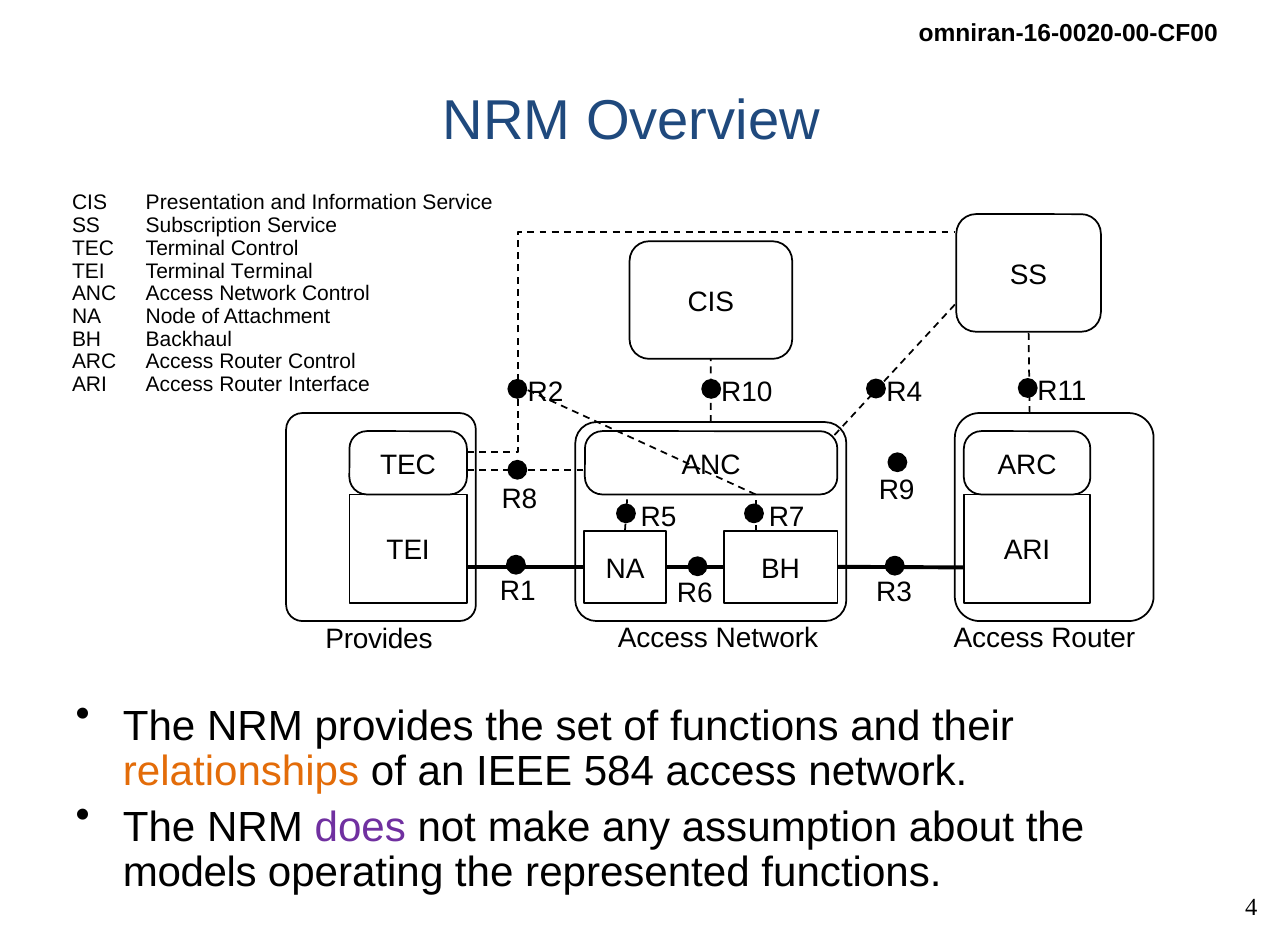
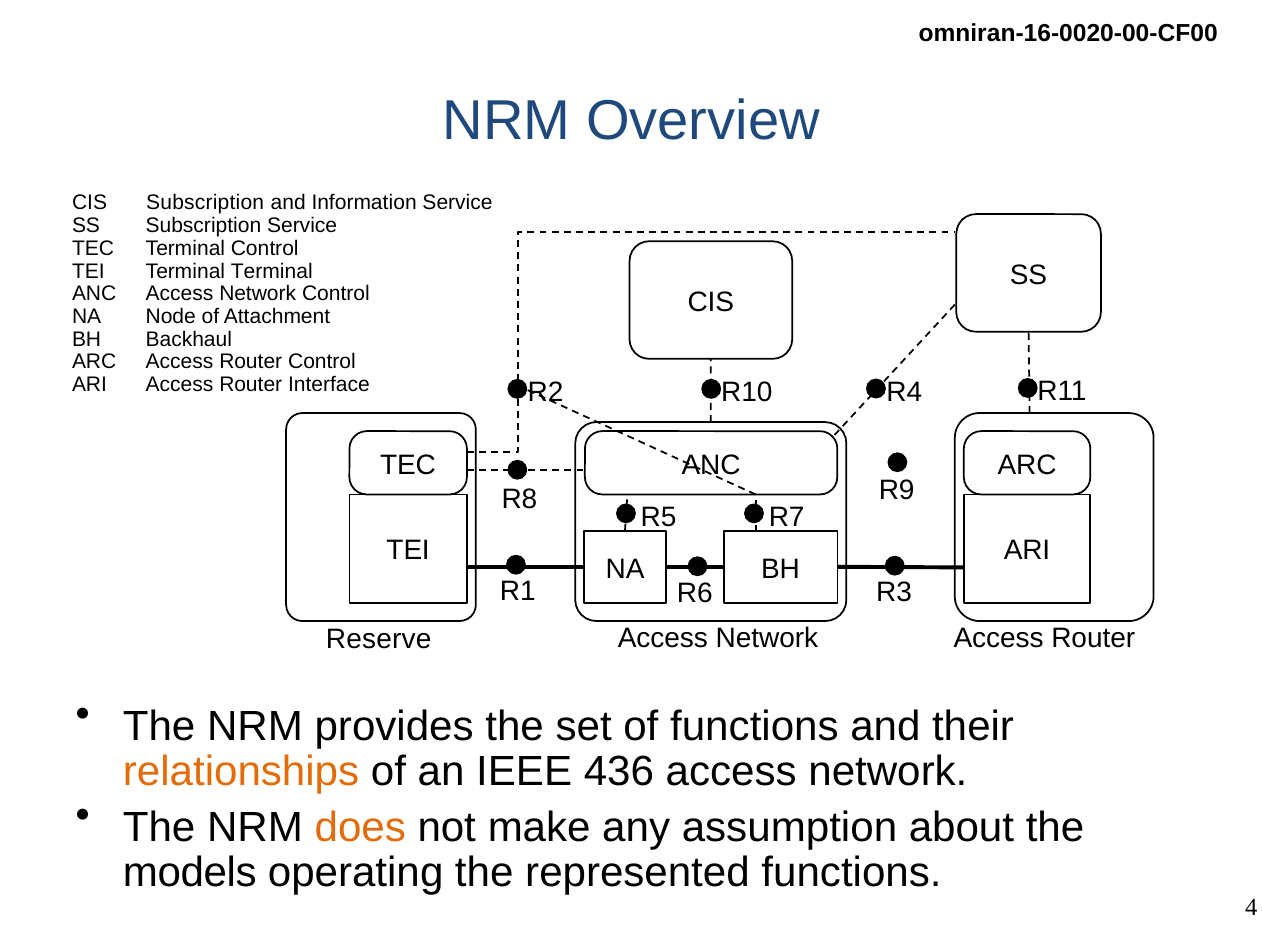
CIS Presentation: Presentation -> Subscription (205, 203)
Provides: Provides -> Reserve (379, 639)
584: 584 -> 436 (619, 771)
does colour: purple -> orange (360, 827)
